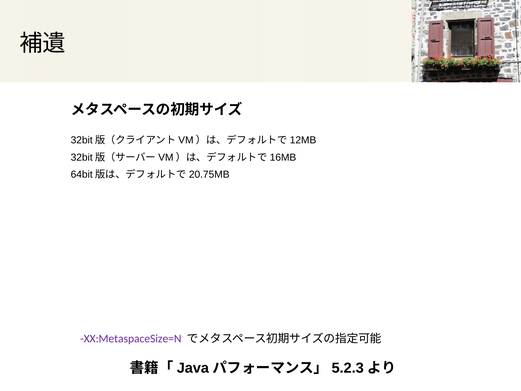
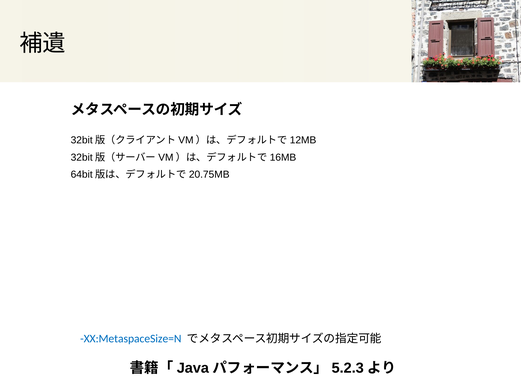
XX:MetaspaceSize=N colour: purple -> blue (131, 339)
